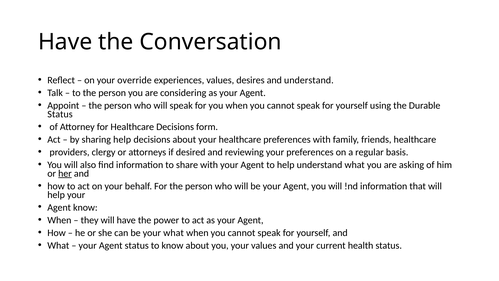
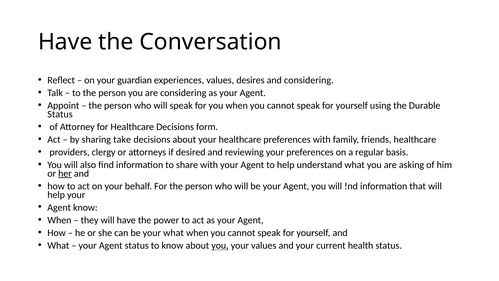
override: override -> guardian (135, 80)
and understand: understand -> considering (309, 80)
sharing help: help -> take (122, 139)
you underline: none -> present (220, 245)
